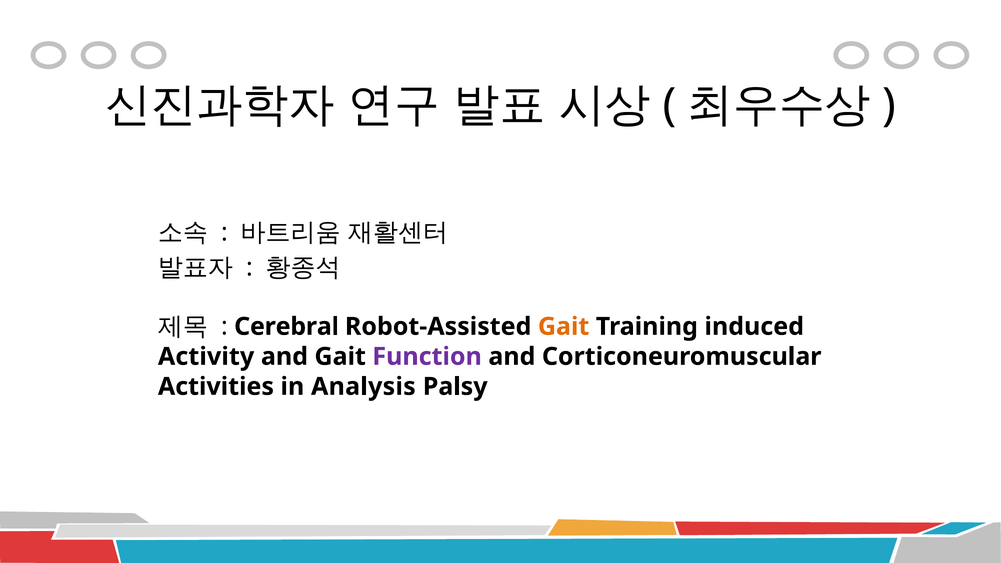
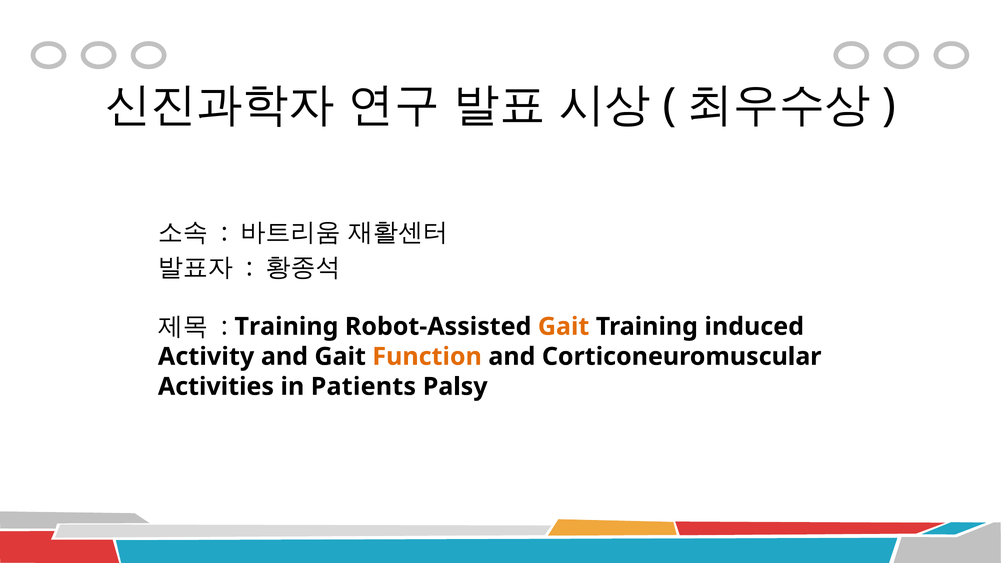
Cerebral: Cerebral -> Training (286, 327)
Function colour: purple -> orange (427, 357)
Analysis: Analysis -> Patients (363, 387)
